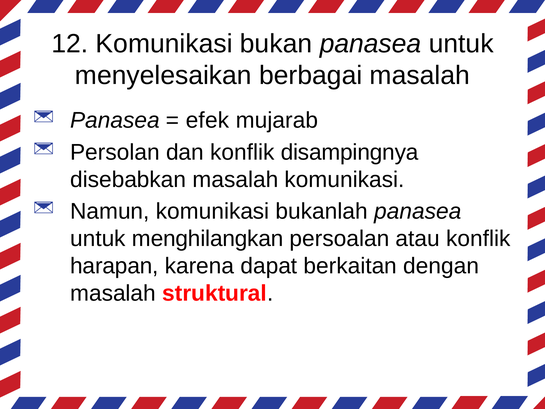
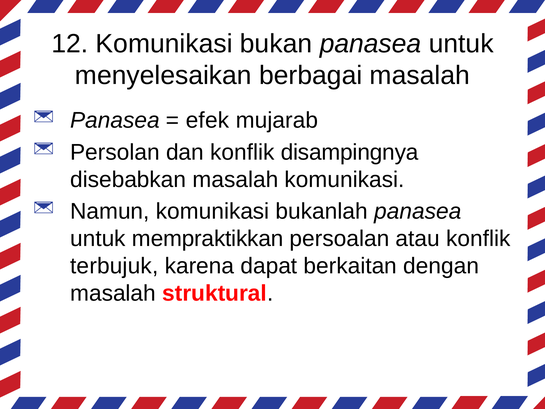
menghilangkan: menghilangkan -> mempraktikkan (208, 239)
harapan: harapan -> terbujuk (114, 266)
